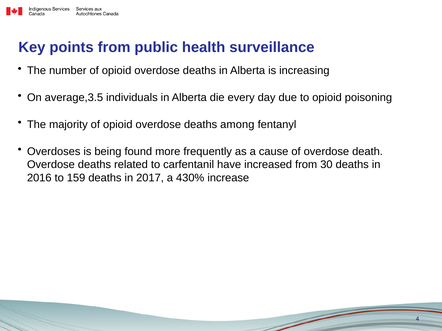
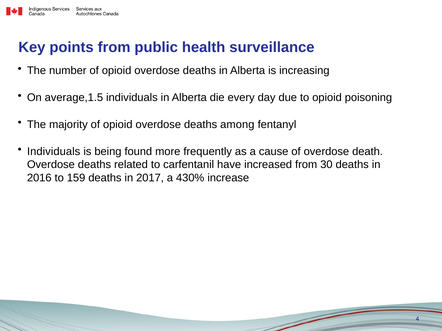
average,3.5: average,3.5 -> average,1.5 (74, 98)
Overdoses: Overdoses -> Individuals (54, 152)
